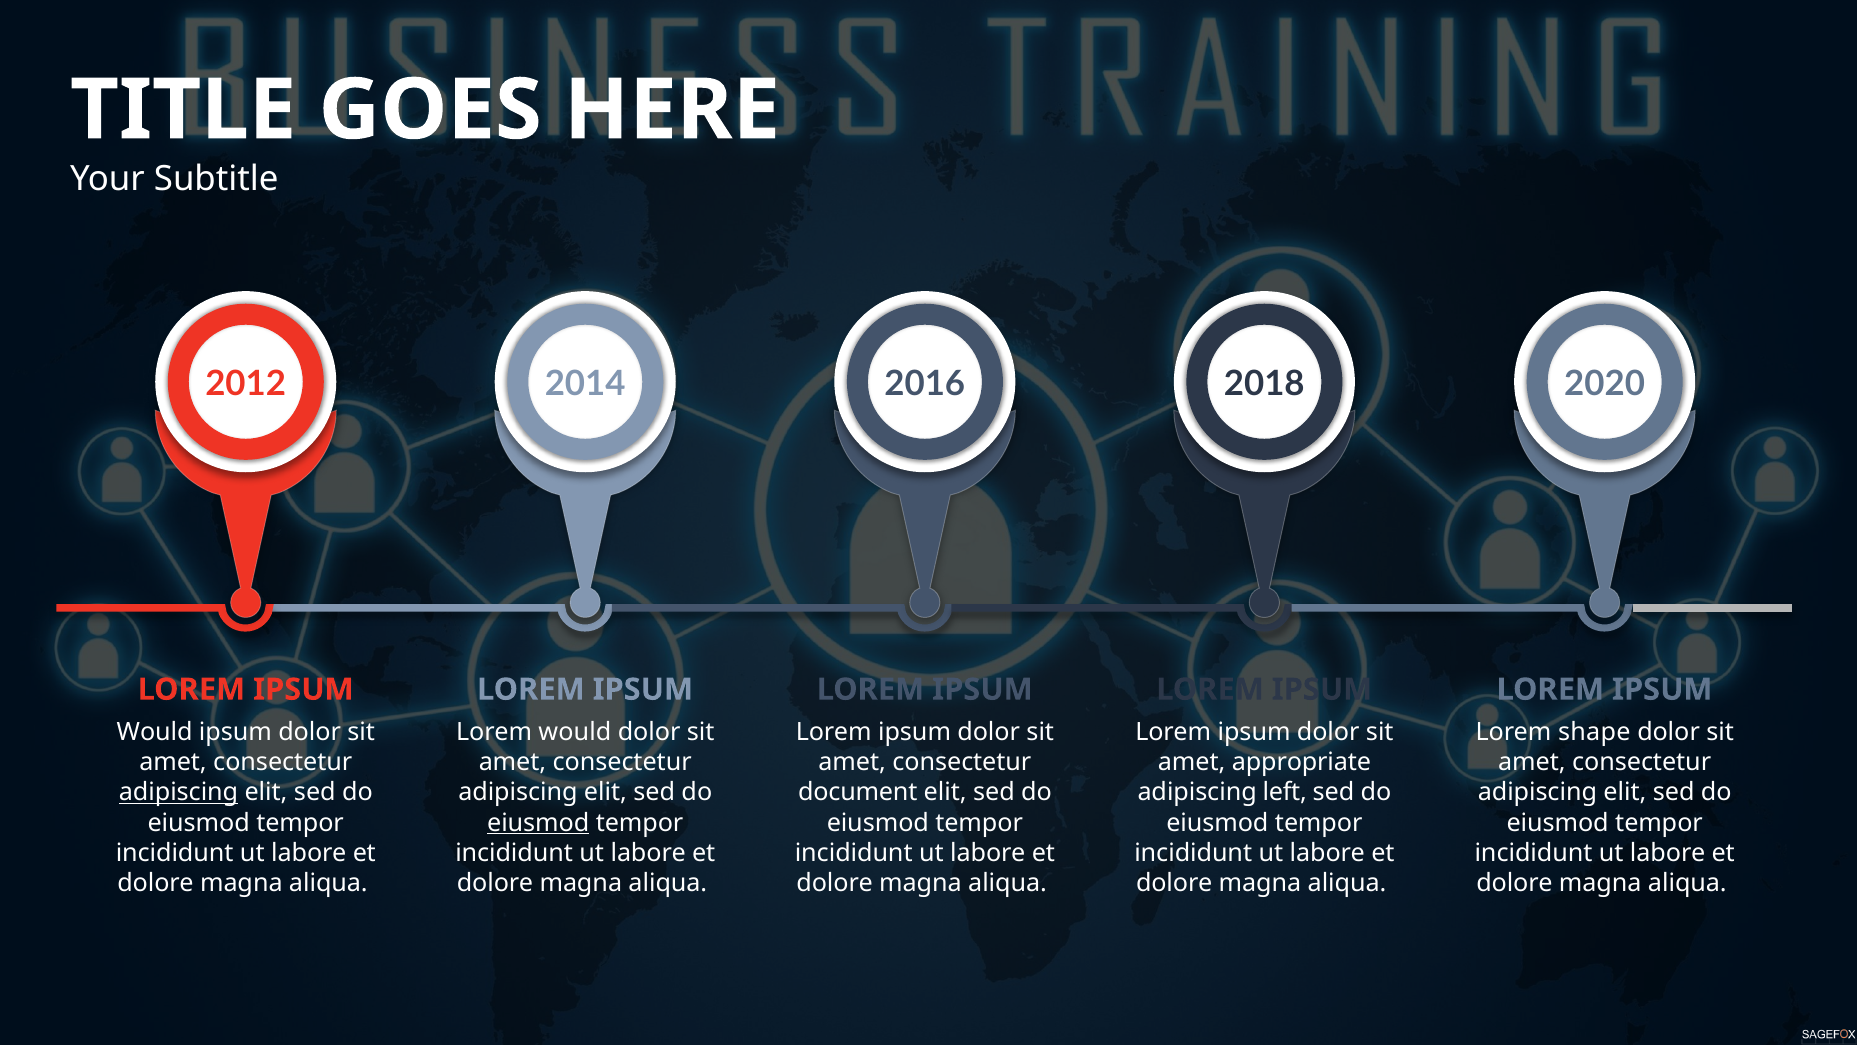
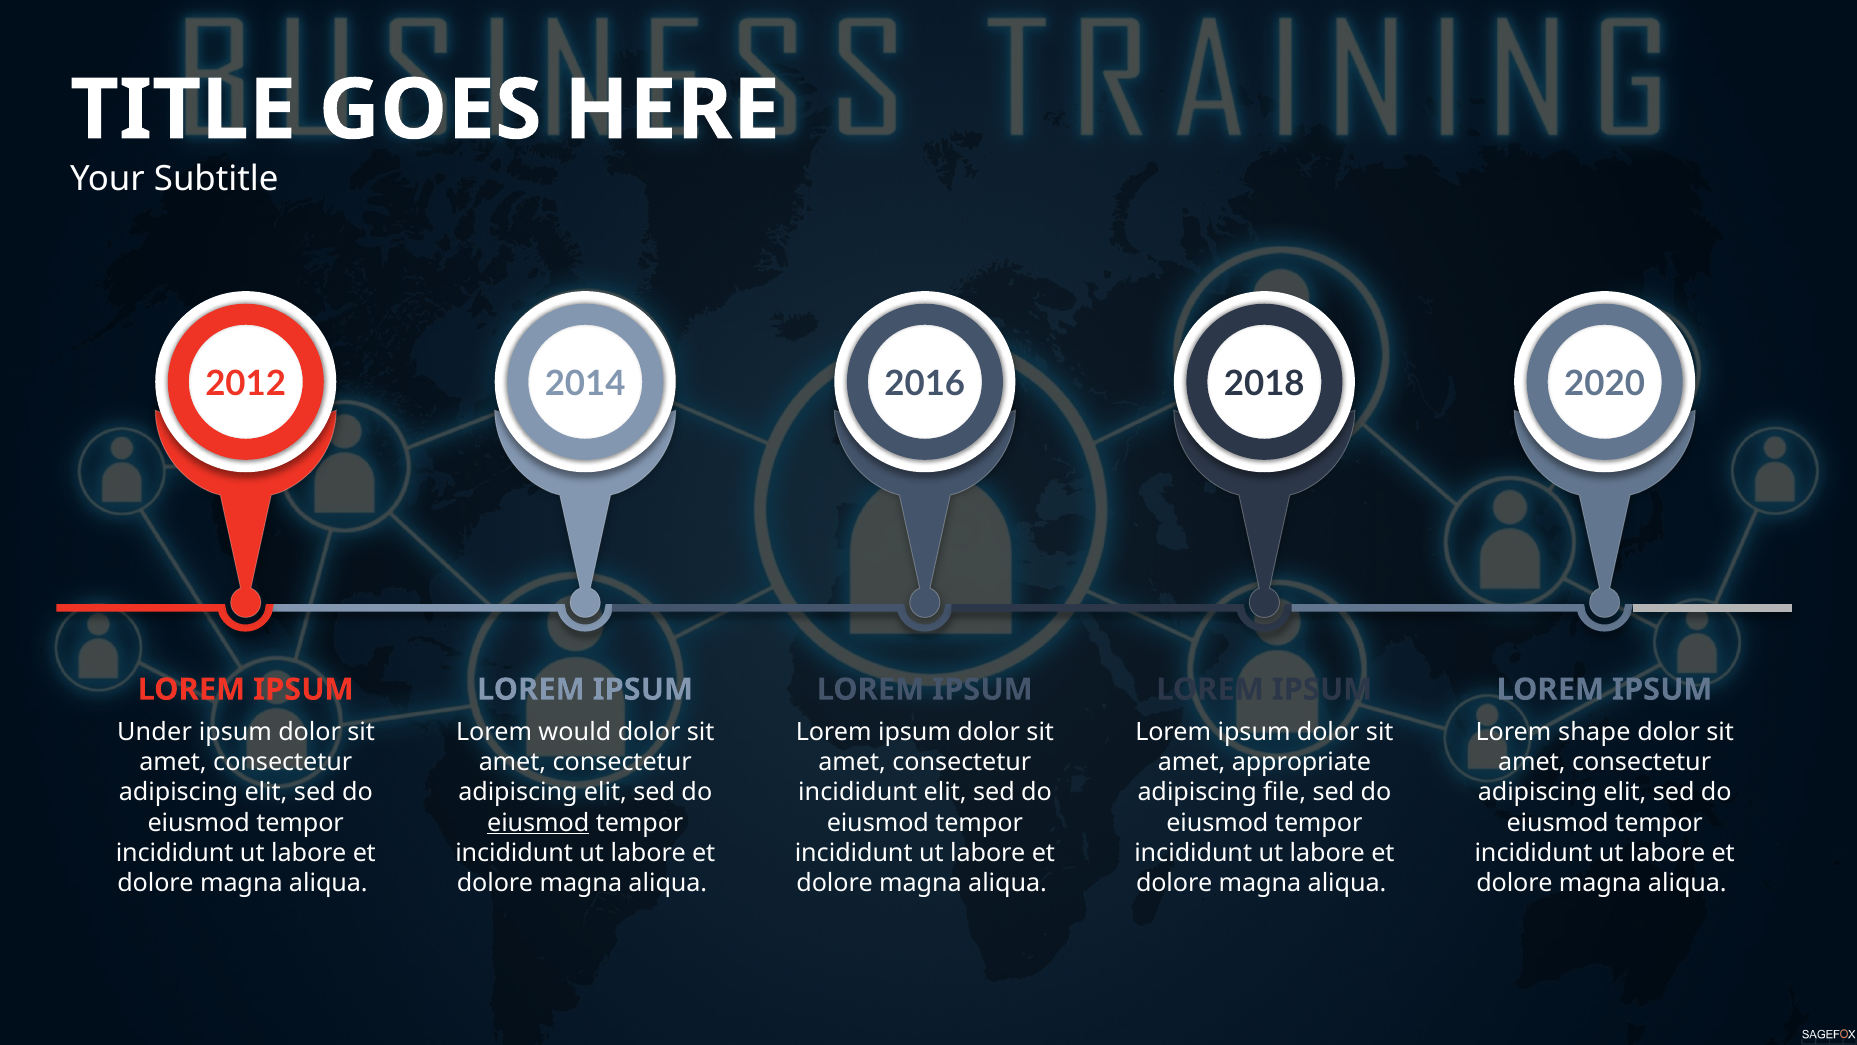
Would: Would -> Under (155, 732)
adipiscing underline: present -> none (179, 792)
document: document -> incididunt (858, 792)
left: left -> file (1285, 792)
